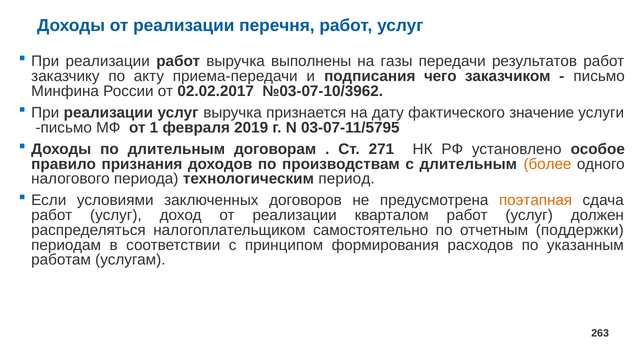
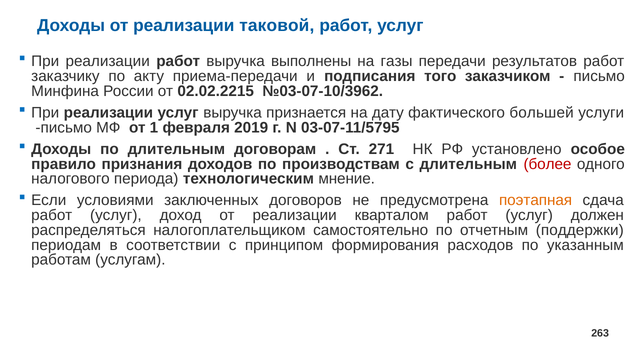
перечня: перечня -> таковой (277, 25)
чего: чего -> того (440, 76)
02.02.2017: 02.02.2017 -> 02.02.2215 (216, 91)
значение: значение -> большей (542, 113)
более colour: orange -> red (547, 164)
период: период -> мнение (347, 179)
